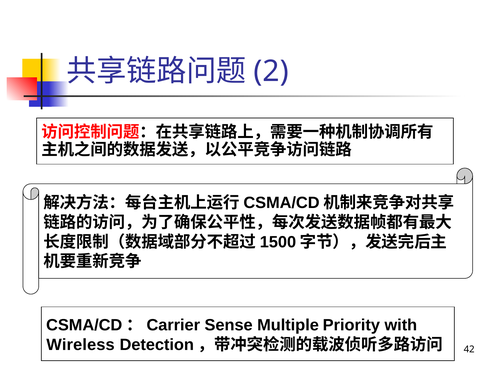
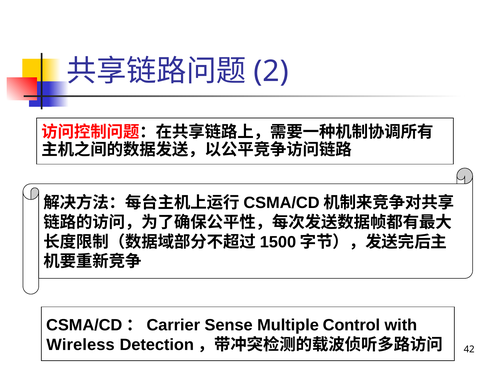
Priority: Priority -> Control (351, 326)
